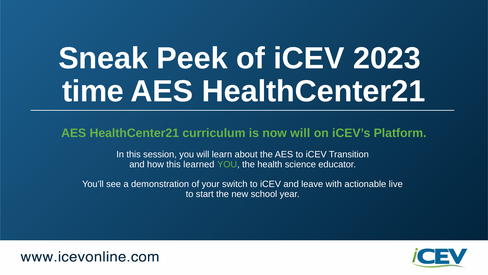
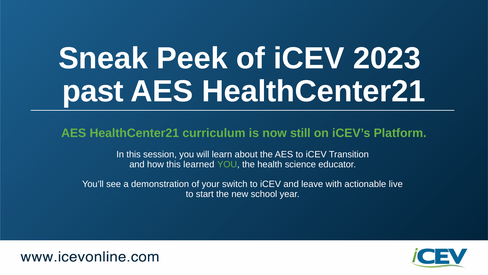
time: time -> past (93, 91)
now will: will -> still (300, 133)
